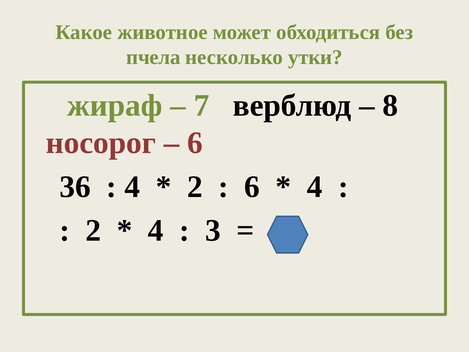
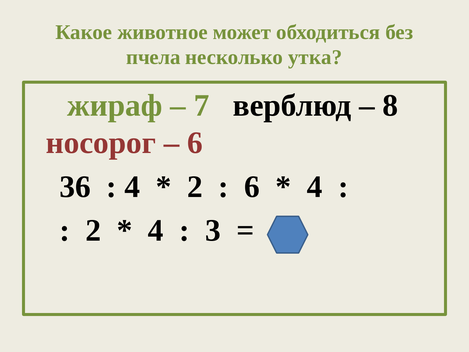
утки: утки -> утка (315, 57)
